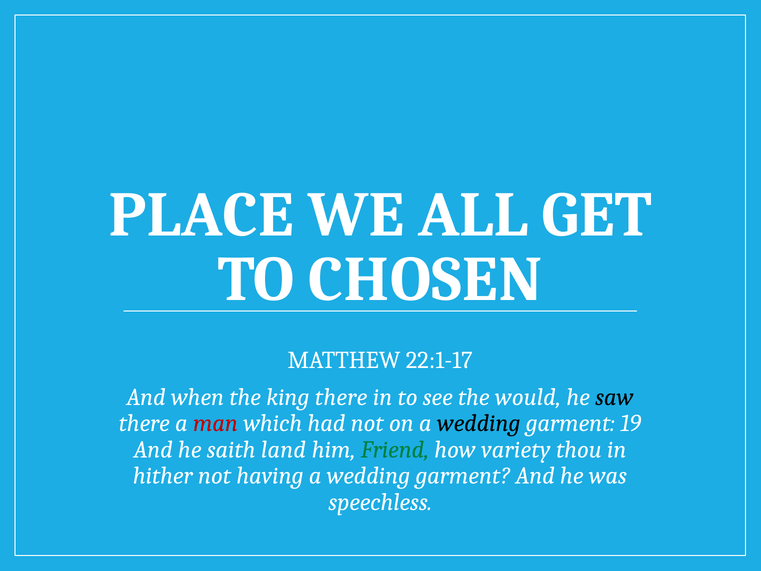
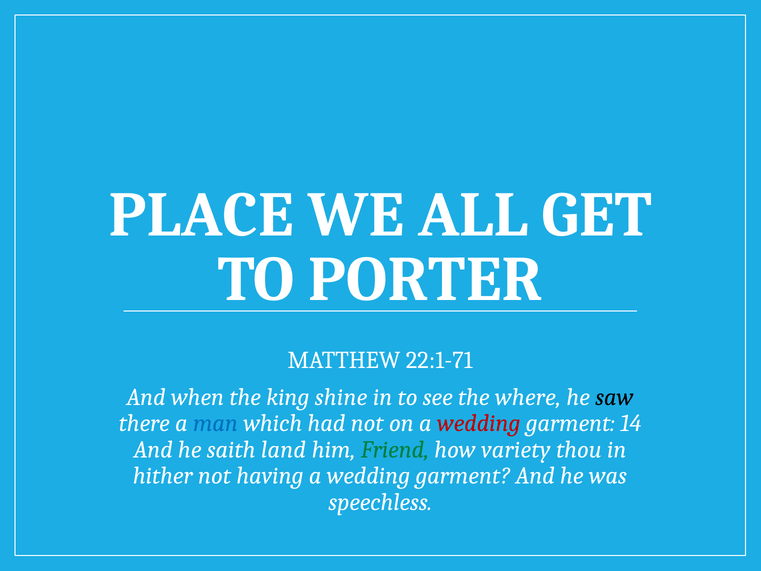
CHOSEN: CHOSEN -> PORTER (425, 279)
22:1-17: 22:1-17 -> 22:1-71 (439, 360)
king there: there -> shine (341, 397)
would: would -> where (528, 397)
man colour: red -> blue (215, 423)
wedding colour: black -> red (479, 423)
19: 19 -> 14 (631, 423)
